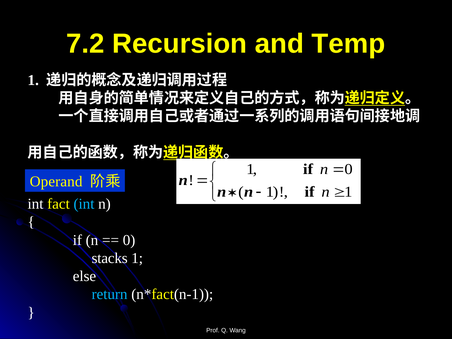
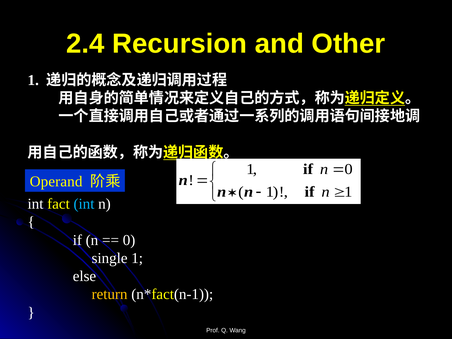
7.2: 7.2 -> 2.4 (85, 44)
Temp: Temp -> Other (348, 44)
stacks: stacks -> single (110, 258)
return colour: light blue -> yellow (110, 294)
